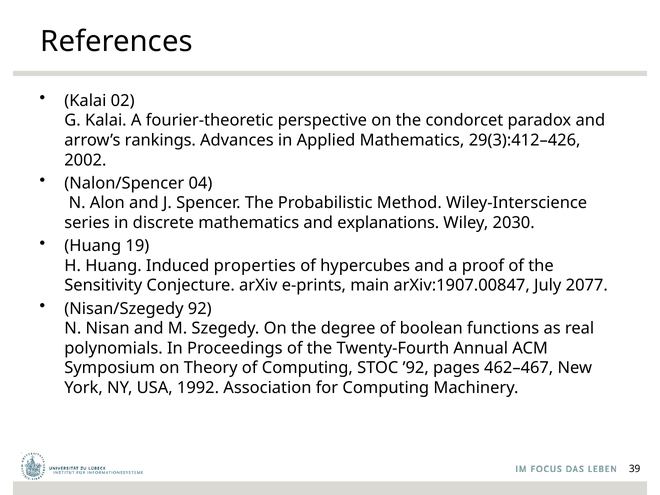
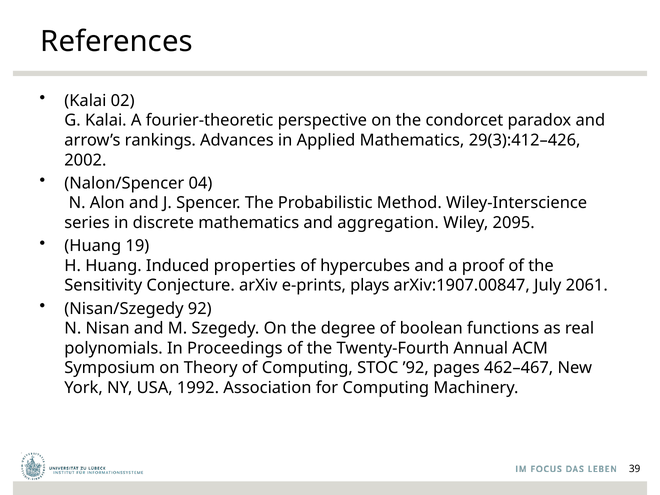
explanations: explanations -> aggregation (388, 223)
2030: 2030 -> 2095 (514, 223)
main: main -> plays (370, 286)
2077: 2077 -> 2061 (587, 286)
